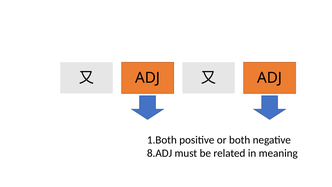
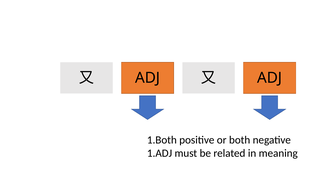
8.ADJ: 8.ADJ -> 1.ADJ (160, 153)
